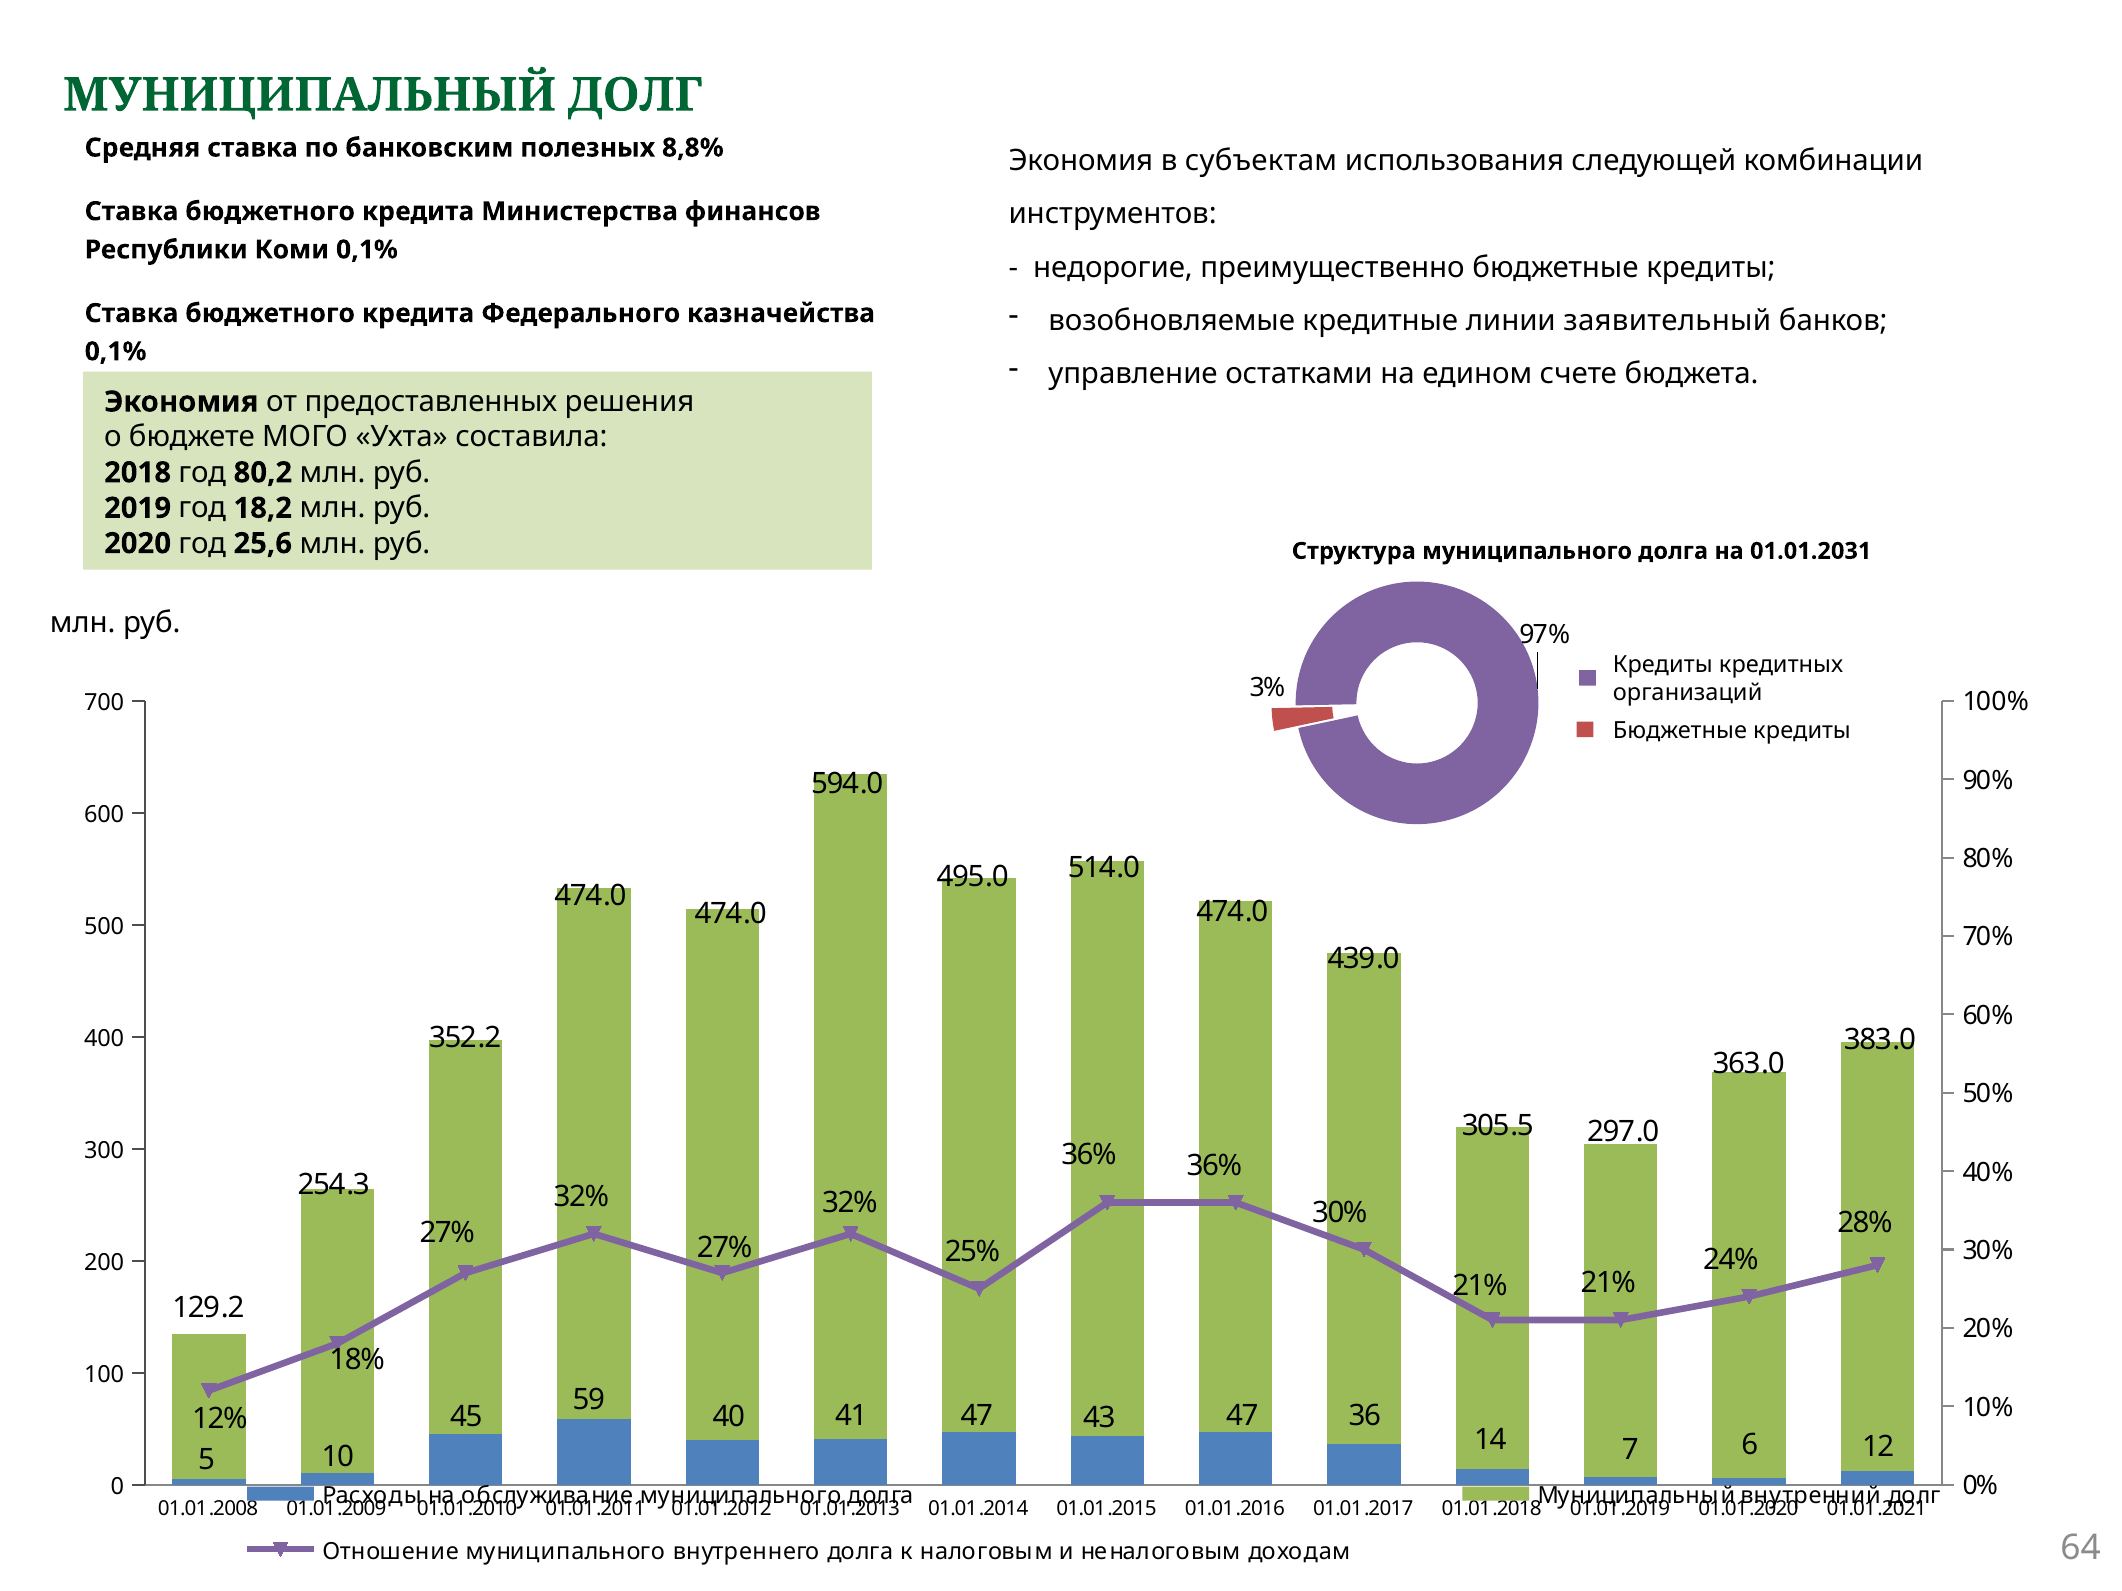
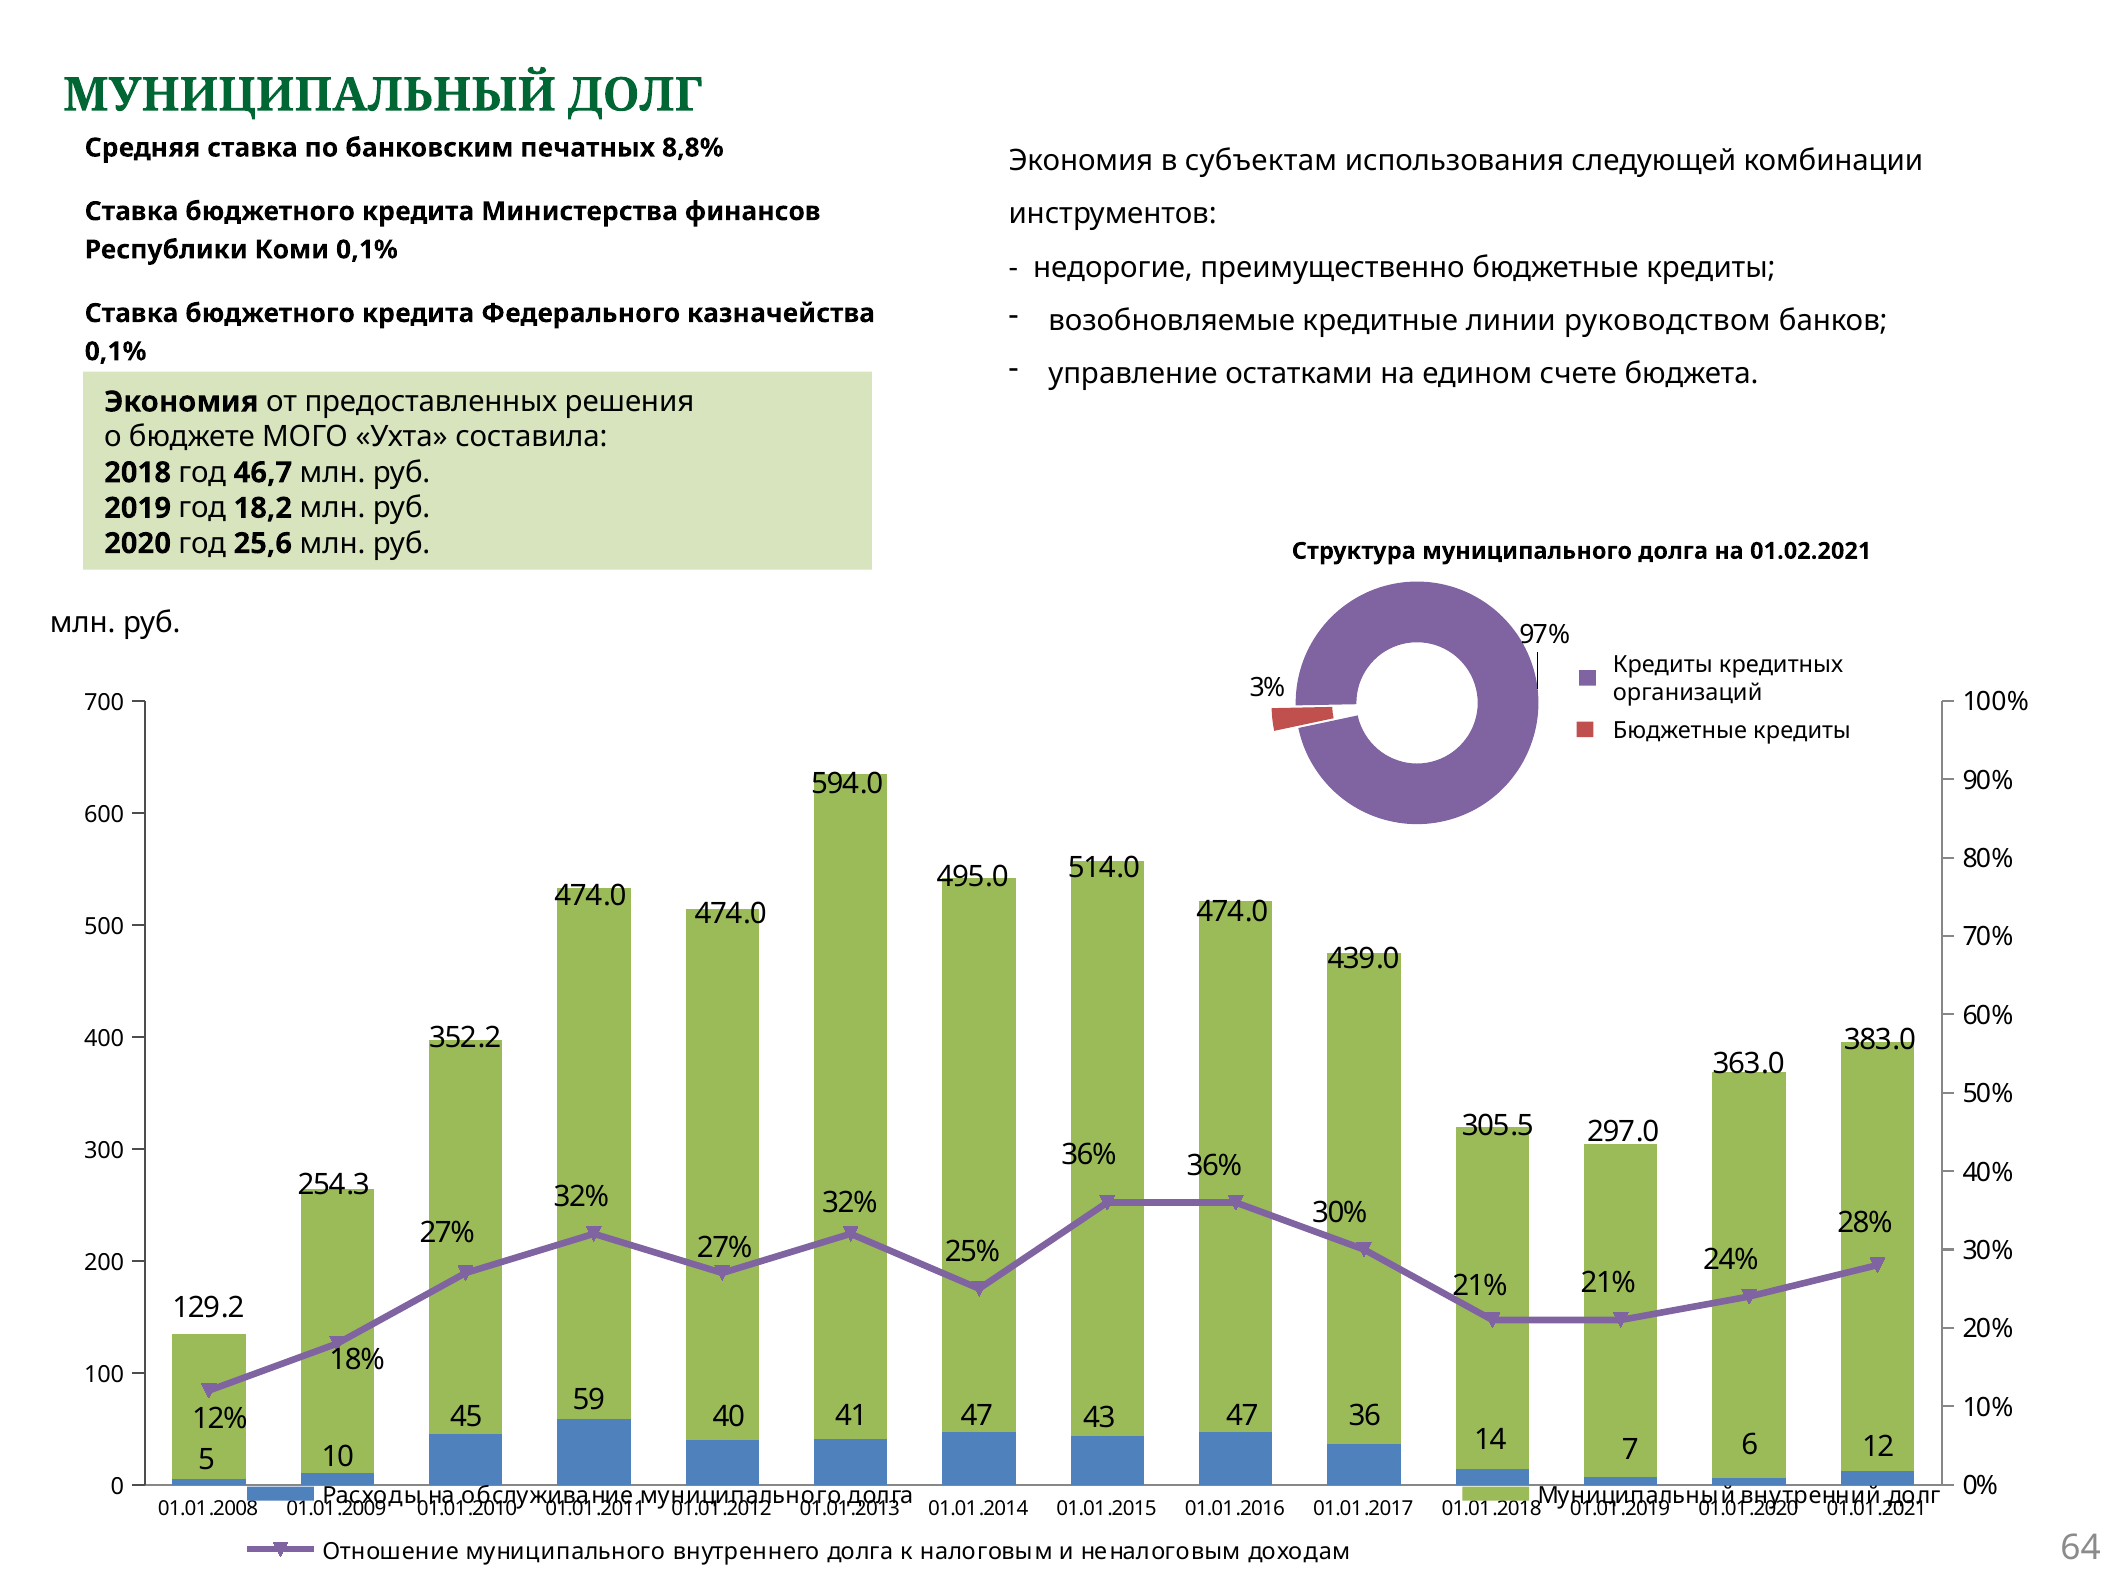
полезных: полезных -> печатных (588, 148)
заявительный: заявительный -> руководством (1667, 321)
80,2: 80,2 -> 46,7 (263, 473)
01.01.2031: 01.01.2031 -> 01.02.2021 (1811, 551)
